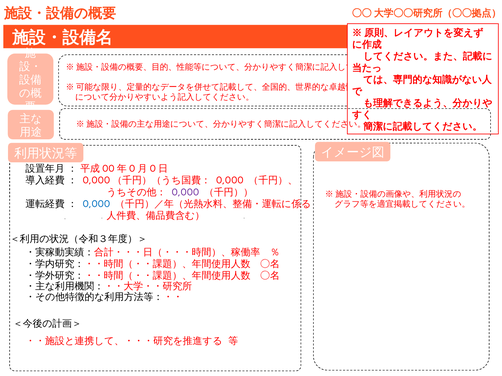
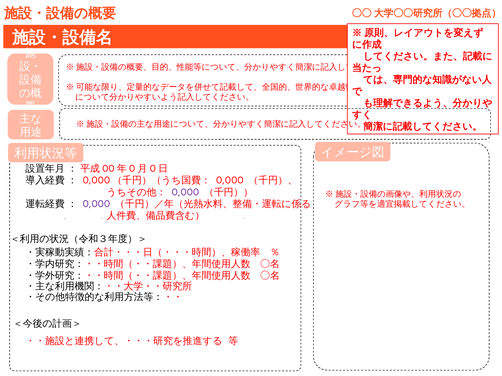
0,000 colour: blue -> purple (96, 204)
